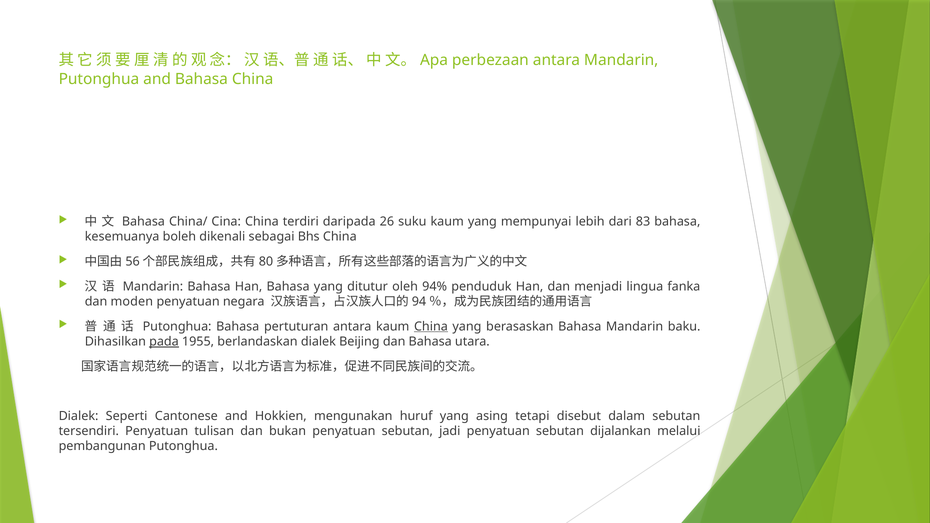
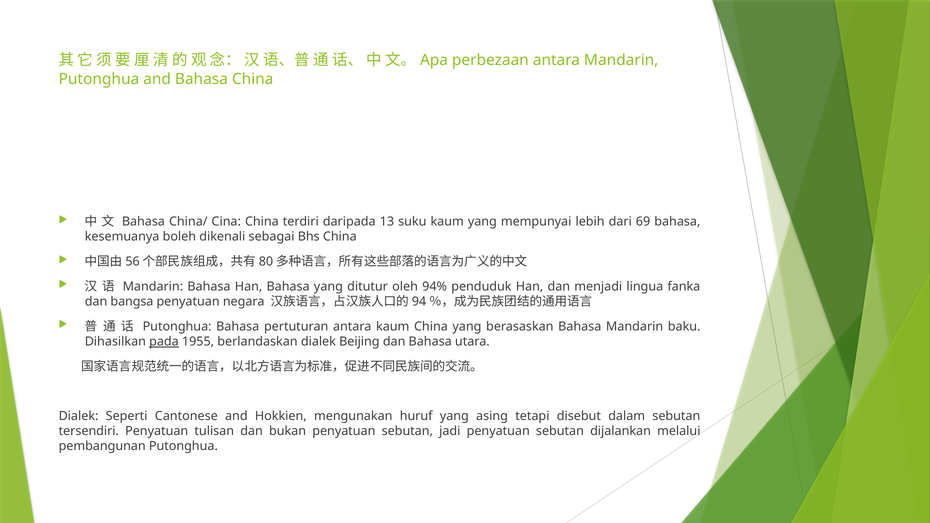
26: 26 -> 13 (387, 222)
83: 83 -> 69 (643, 222)
moden: moden -> bangsa (132, 302)
China underline: present -> none (431, 326)
